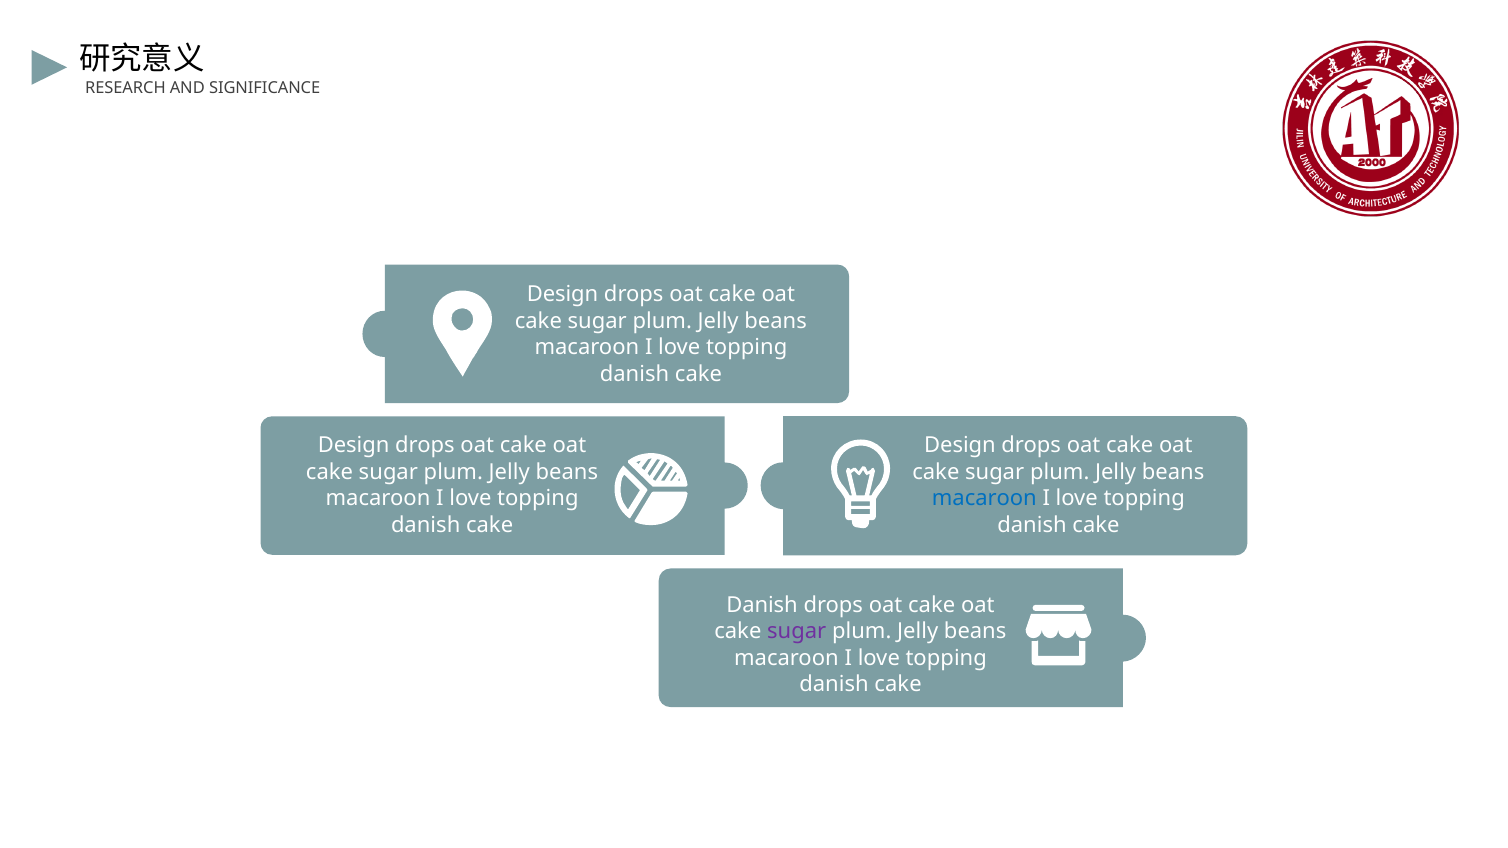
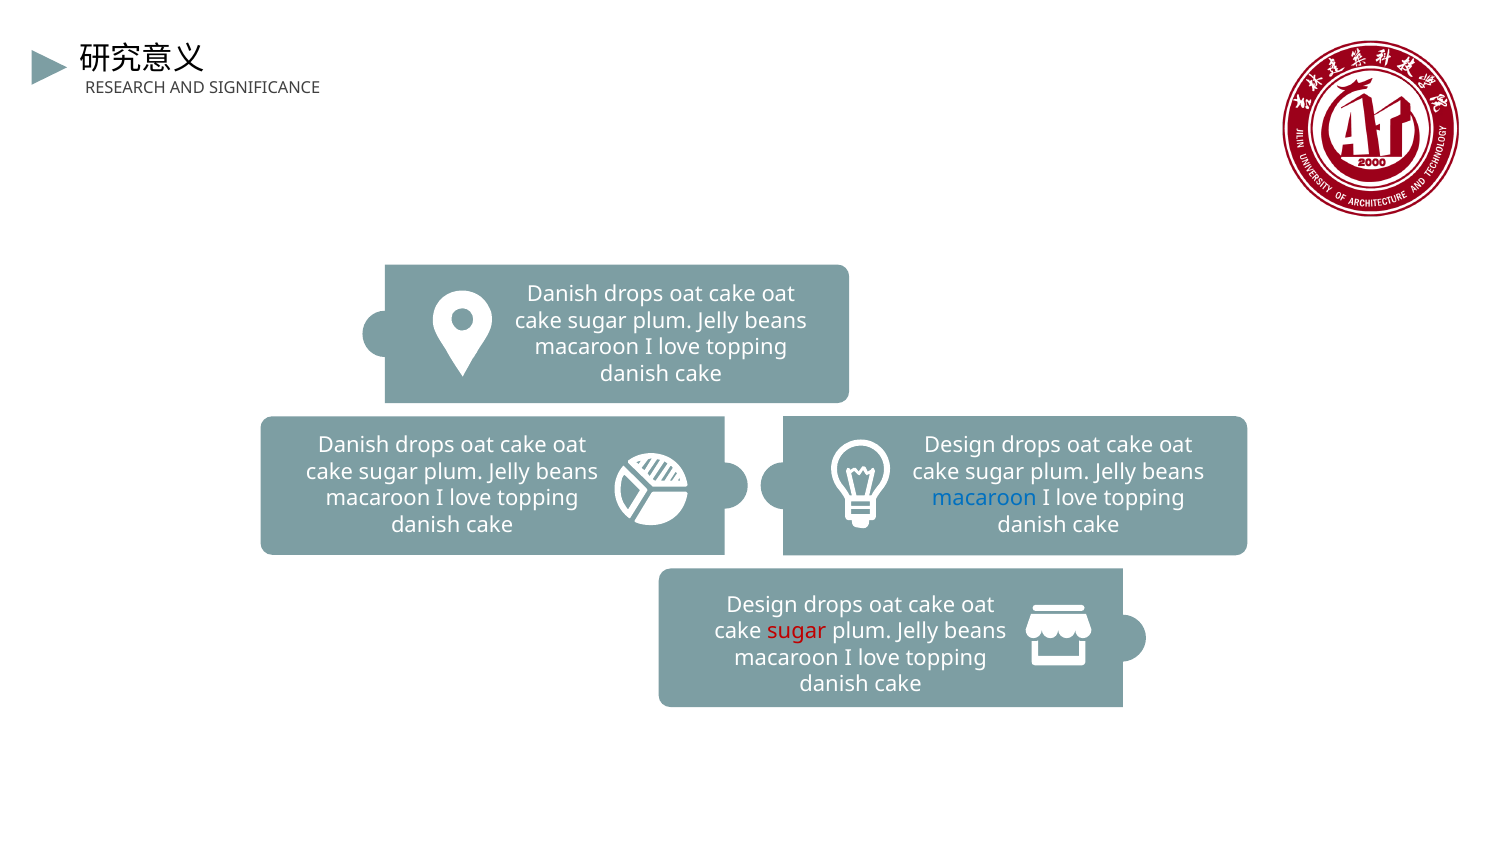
Design: Design -> Danish (562, 295)
Design: Design -> Danish (354, 446)
Danish: Danish -> Design (762, 605)
sugar colour: purple -> red (797, 632)
